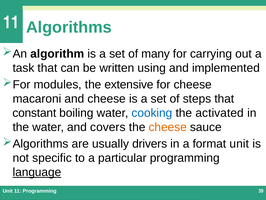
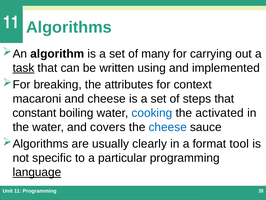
task underline: none -> present (23, 68)
modules: modules -> breaking (58, 84)
extensive: extensive -> attributes (129, 84)
for cheese: cheese -> context (193, 84)
cheese colour: orange -> blue (168, 127)
drivers: drivers -> clearly (150, 143)
format unit: unit -> tool (239, 143)
